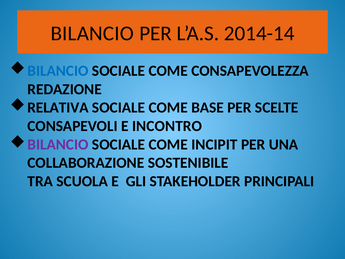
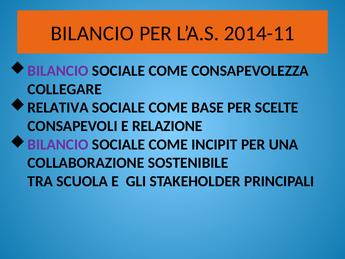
2014-14: 2014-14 -> 2014-11 (259, 33)
BILANCIO colour: blue -> purple (58, 71)
REDAZIONE: REDAZIONE -> COLLEGARE (65, 89)
INCONTRO: INCONTRO -> RELAZIONE (167, 126)
